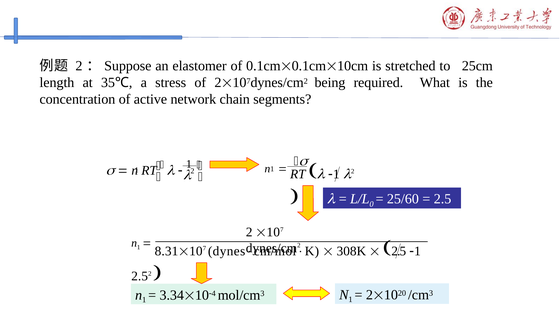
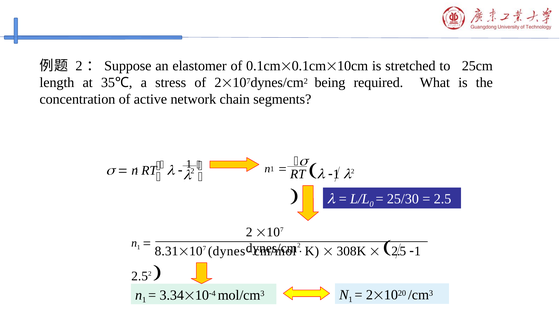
25/60: 25/60 -> 25/30 (403, 199)
